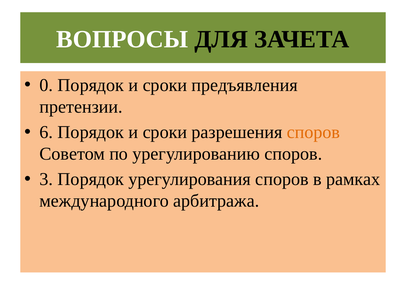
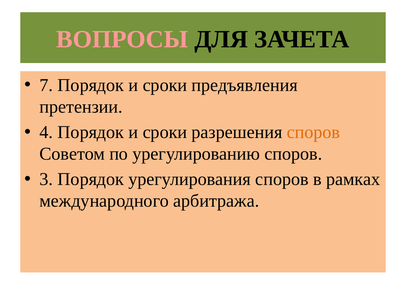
ВОПРОСЫ colour: white -> pink (122, 39)
0: 0 -> 7 (46, 85)
6: 6 -> 4 (46, 132)
